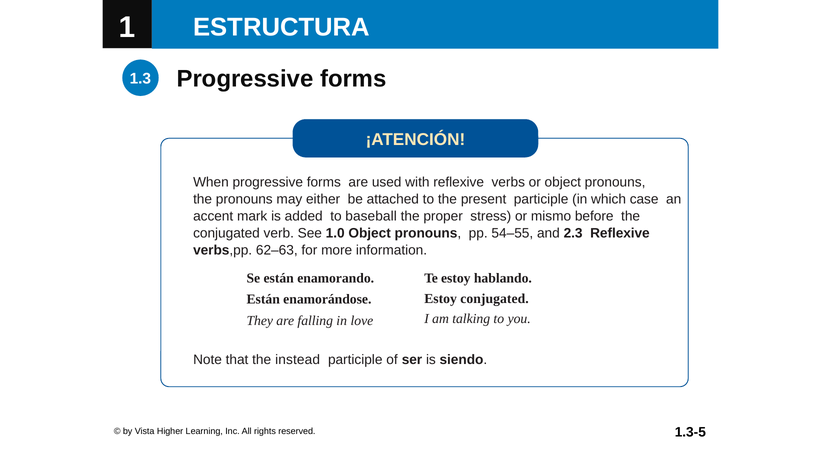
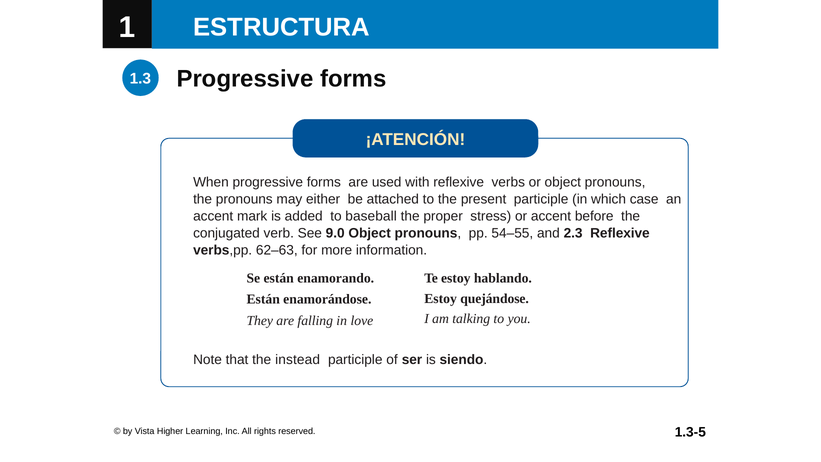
or mismo: mismo -> accent (551, 216)
1.0: 1.0 -> 9.0 (335, 233)
Estoy conjugated: conjugated -> quejándose (495, 298)
